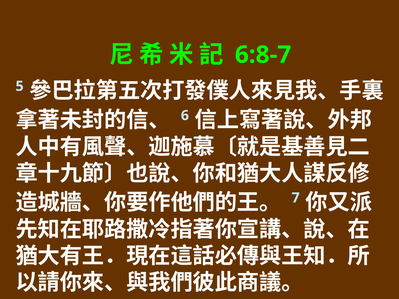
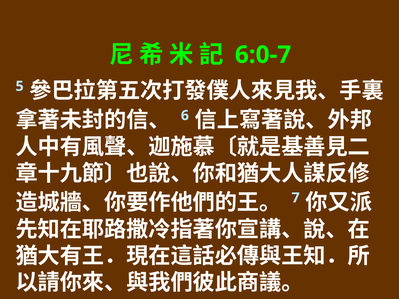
6:8-7: 6:8-7 -> 6:0-7 (263, 55)
